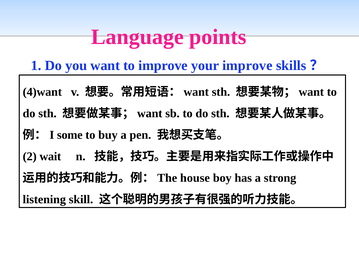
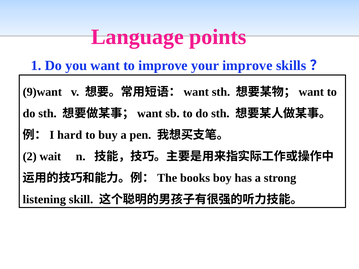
4)want: 4)want -> 9)want (42, 92)
some: some -> hard (70, 135)
house: house -> books (195, 178)
